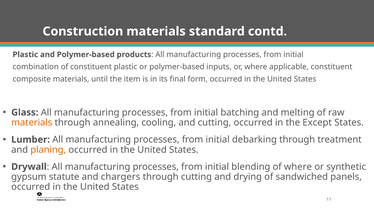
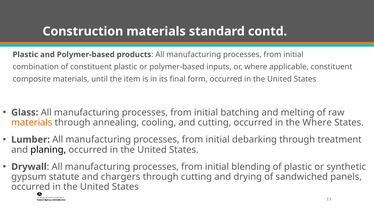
the Except: Except -> Where (317, 123)
planing colour: orange -> black (48, 150)
of where: where -> plastic (298, 167)
